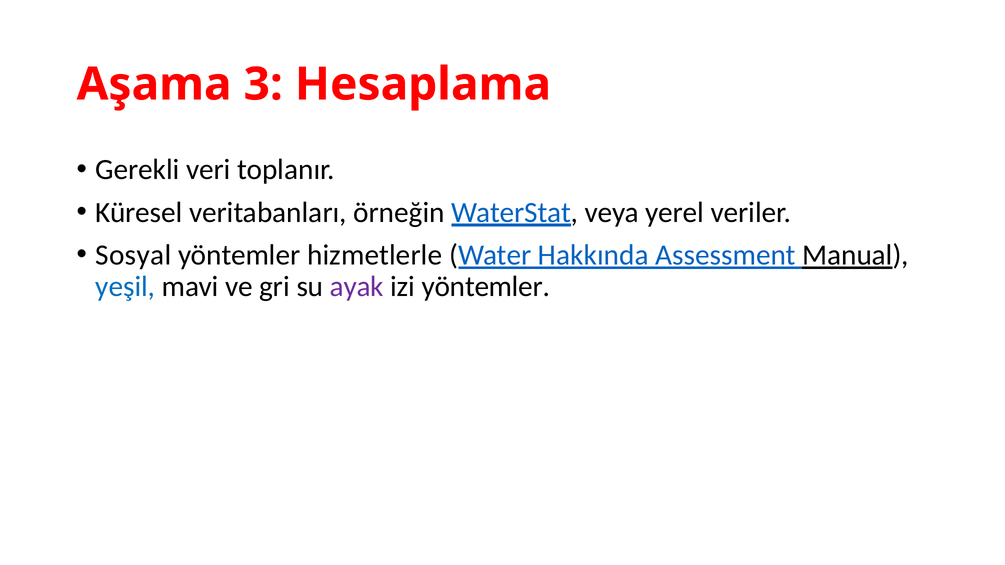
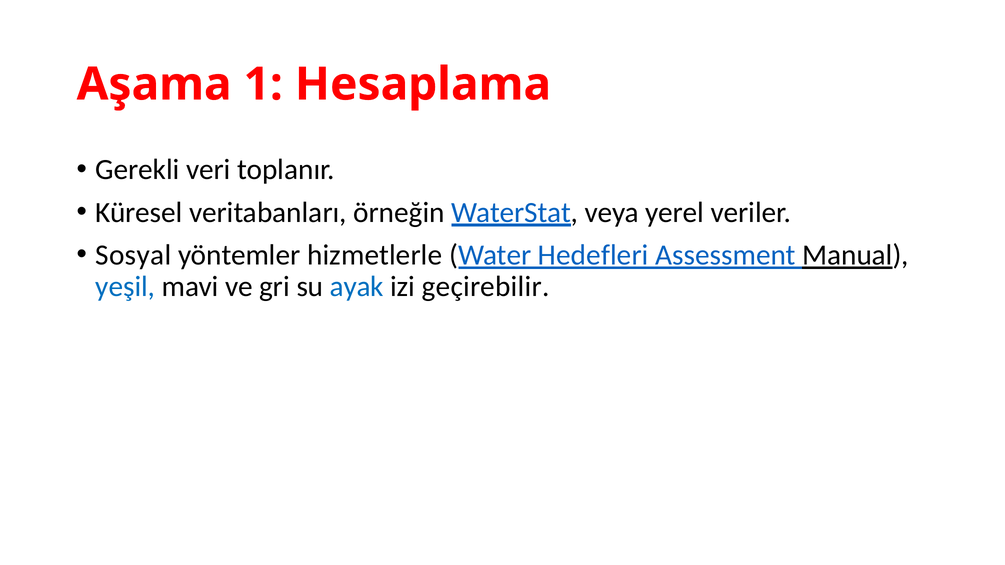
3: 3 -> 1 (263, 84)
Hakkında: Hakkında -> Hedefleri (593, 255)
ayak colour: purple -> blue (357, 287)
izi yöntemler: yöntemler -> geçirebilir (486, 287)
